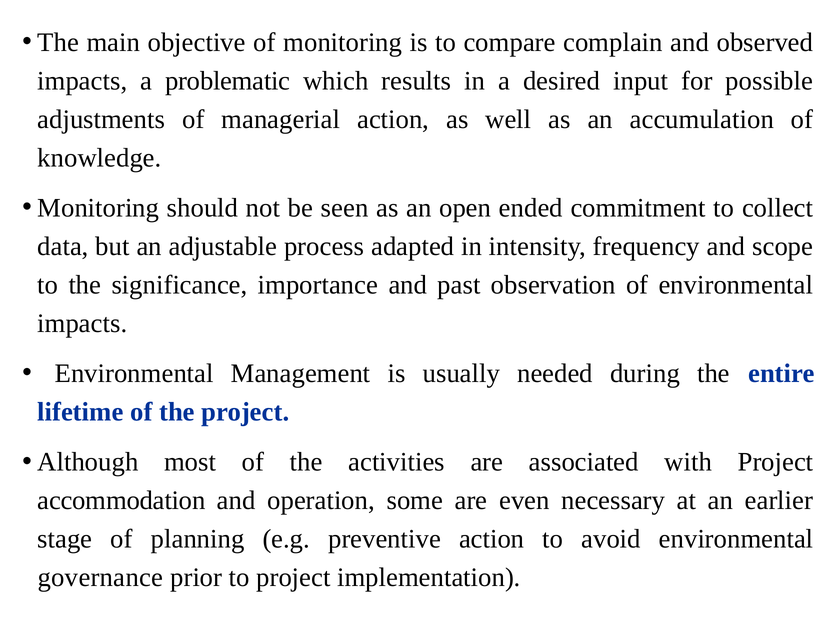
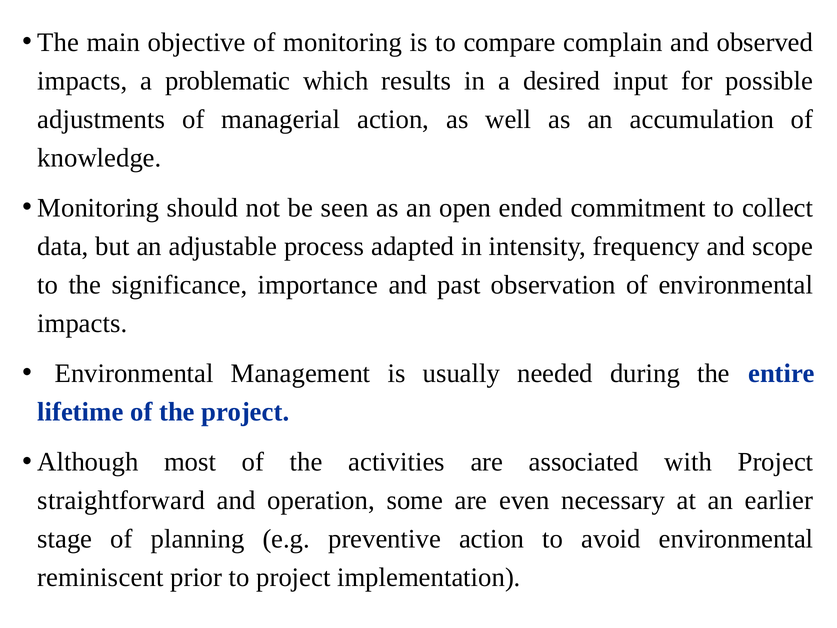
accommodation: accommodation -> straightforward (121, 500)
governance: governance -> reminiscent (100, 577)
